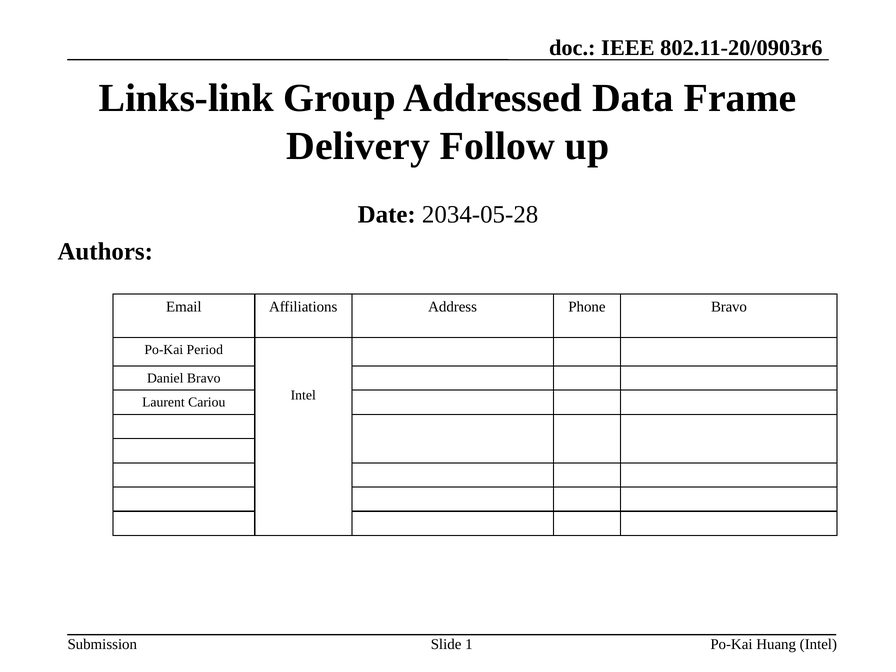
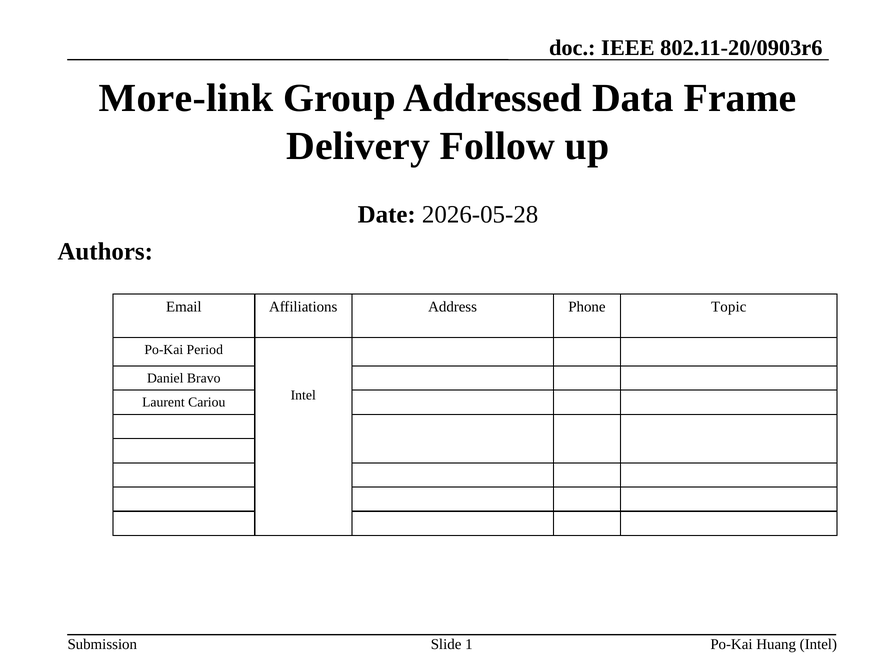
Links-link: Links-link -> More-link (186, 98)
2034-05-28: 2034-05-28 -> 2026-05-28 (480, 214)
Phone Bravo: Bravo -> Topic (729, 307)
